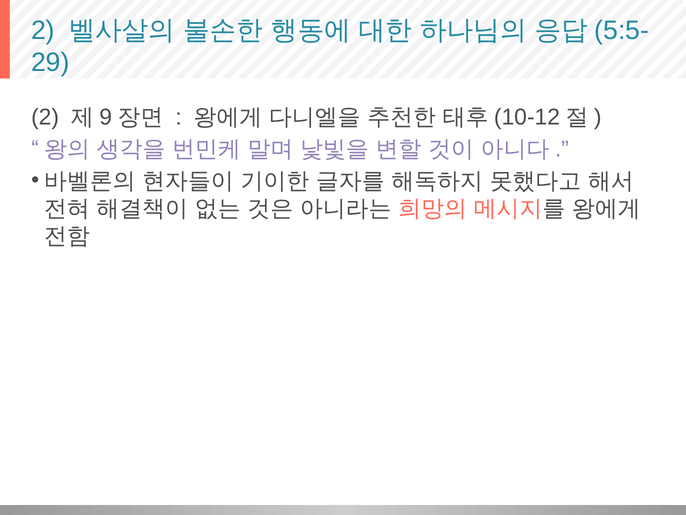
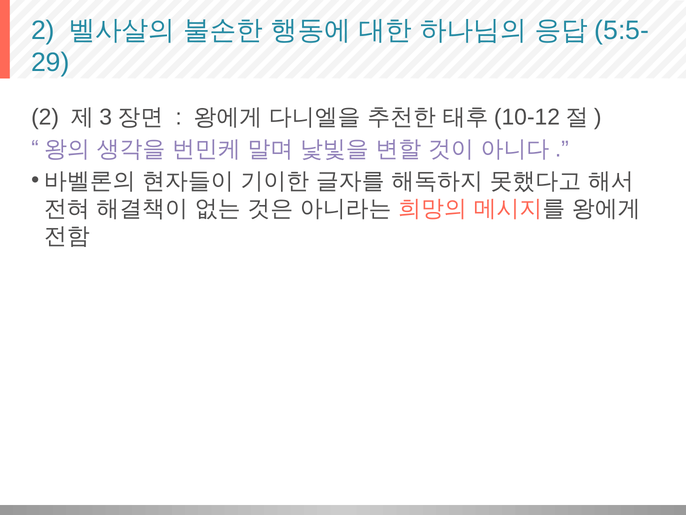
9: 9 -> 3 (106, 117)
